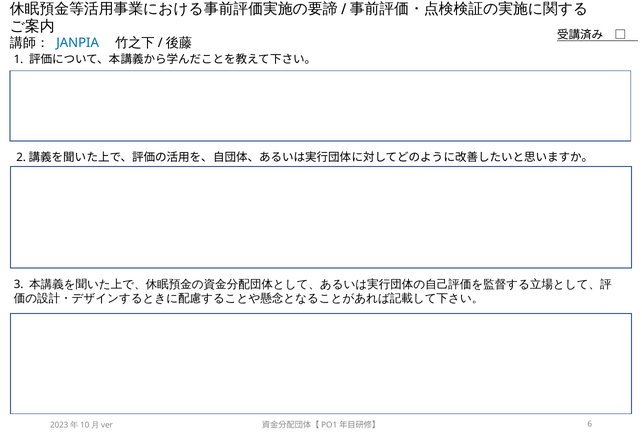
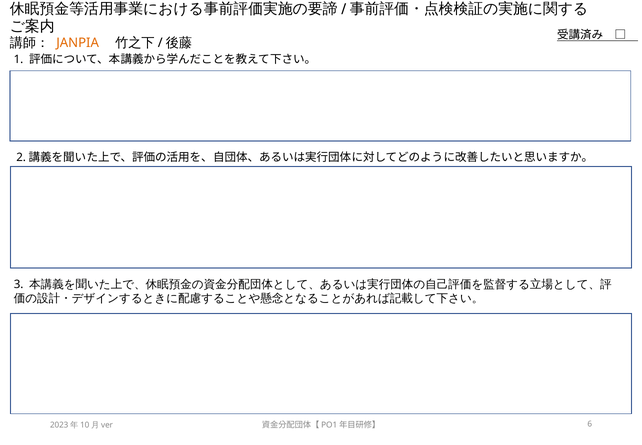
JANPIA colour: blue -> orange (78, 43)
